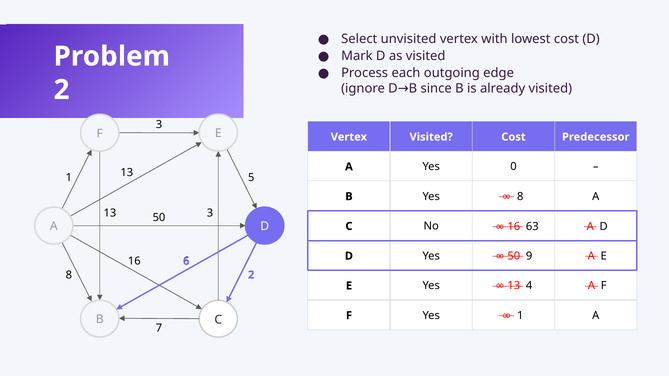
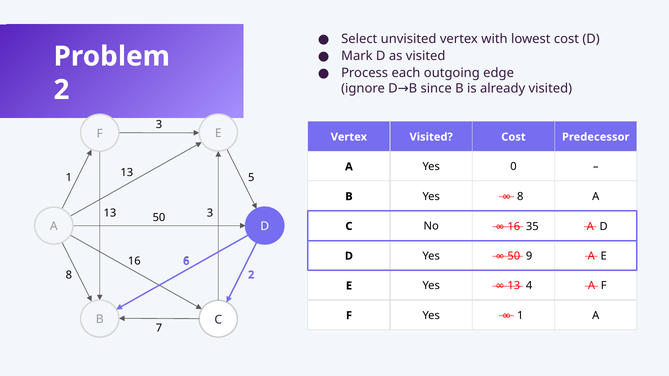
63: 63 -> 35 (532, 227)
